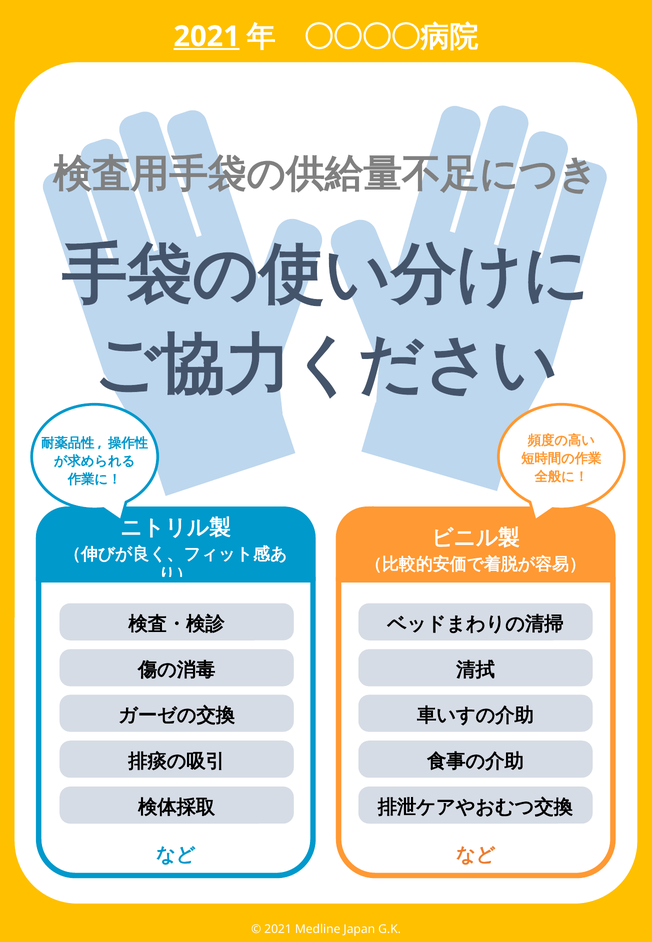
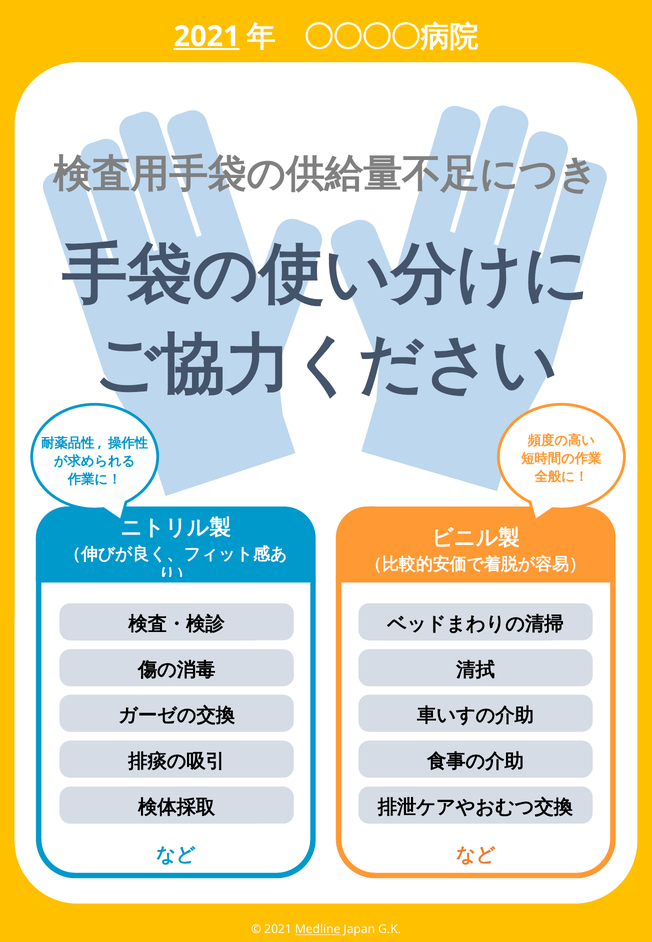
Medline underline: none -> present (318, 929)
